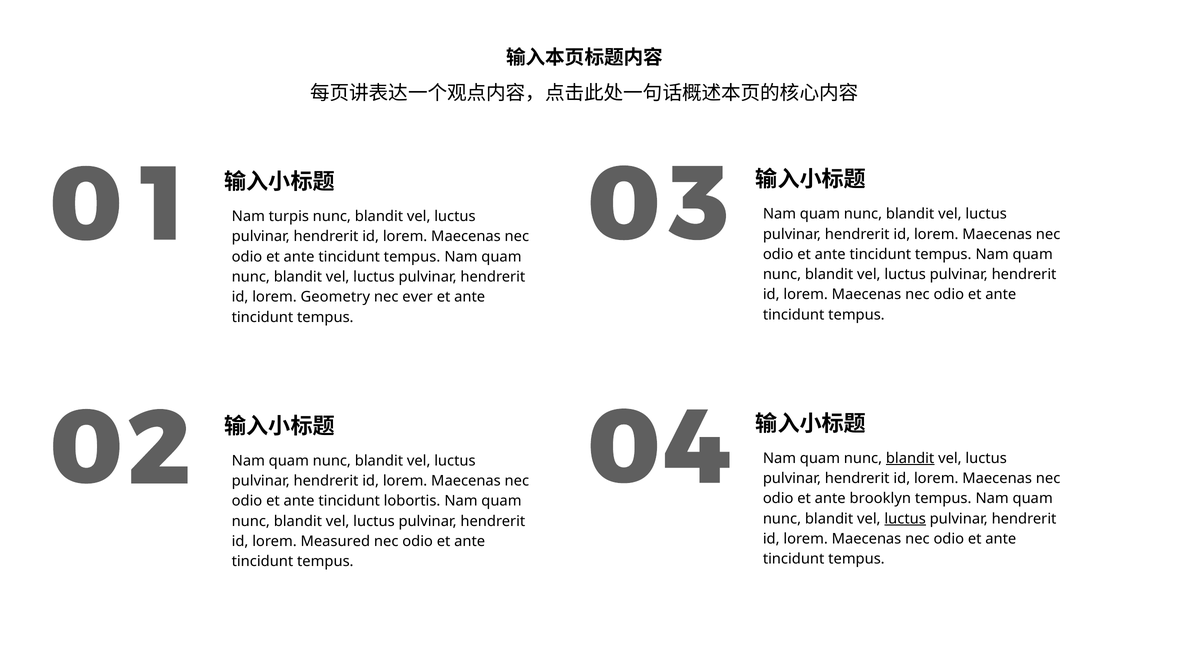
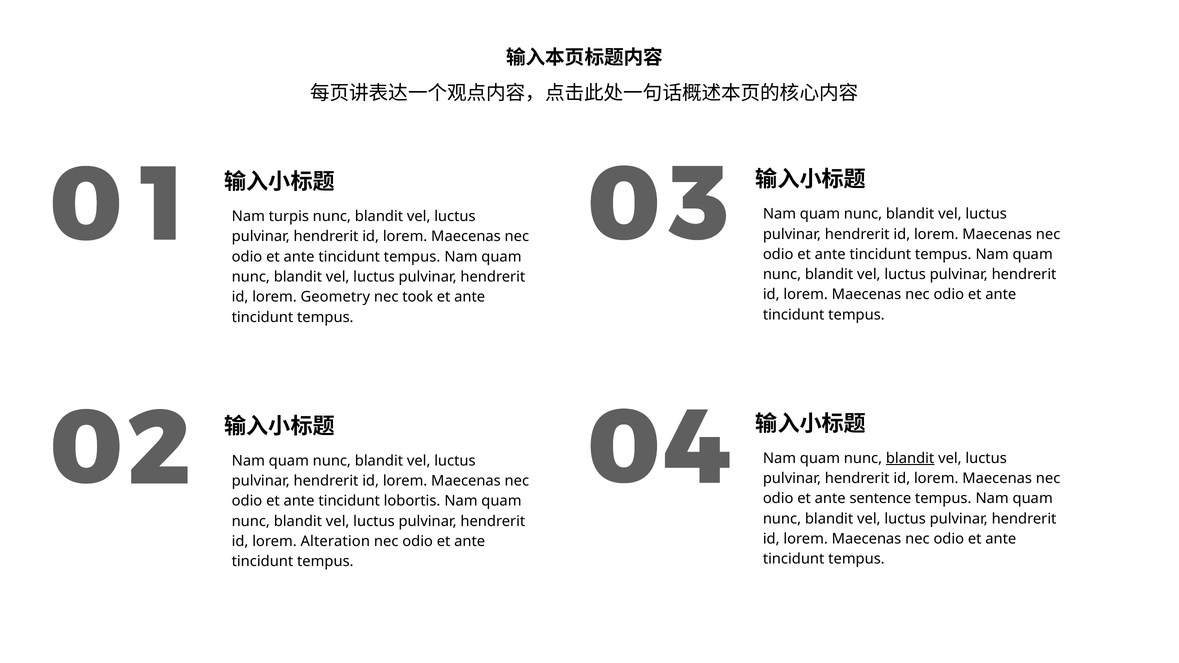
ever: ever -> took (418, 297)
brooklyn: brooklyn -> sentence (880, 499)
luctus underline: present -> none (905, 519)
Measured: Measured -> Alteration (335, 542)
